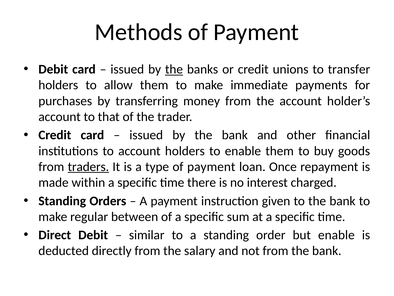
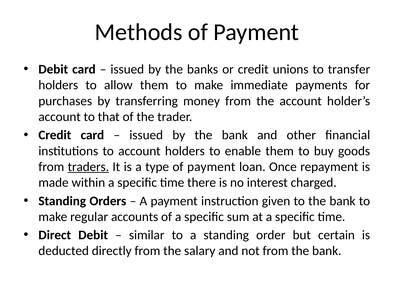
the underline: present -> none (174, 69)
between: between -> accounts (135, 216)
but enable: enable -> certain (336, 235)
